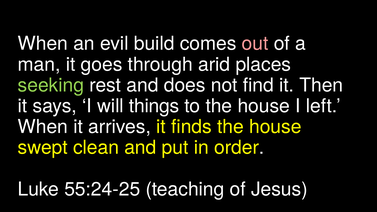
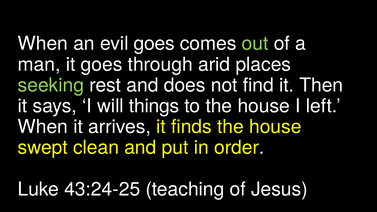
evil build: build -> goes (154, 44)
out colour: pink -> light green (255, 44)
55:24-25: 55:24-25 -> 43:24-25 (102, 189)
